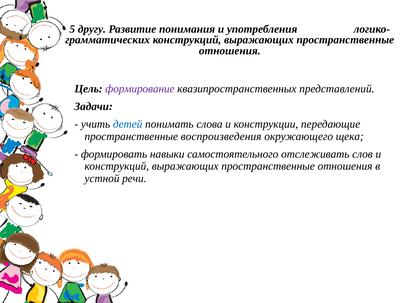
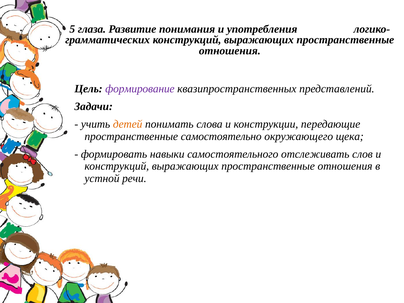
другу: другу -> глаза (92, 29)
детей colour: blue -> orange (128, 124)
воспроизведения: воспроизведения -> самостоятельно (221, 136)
